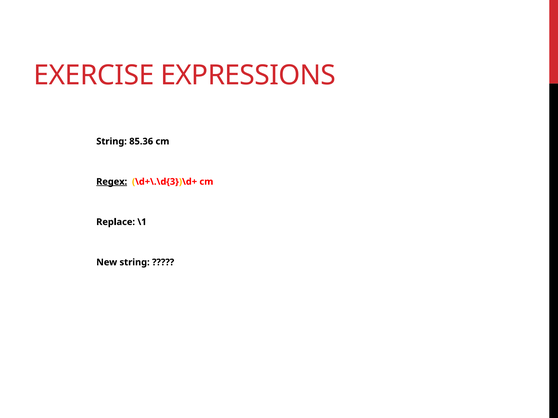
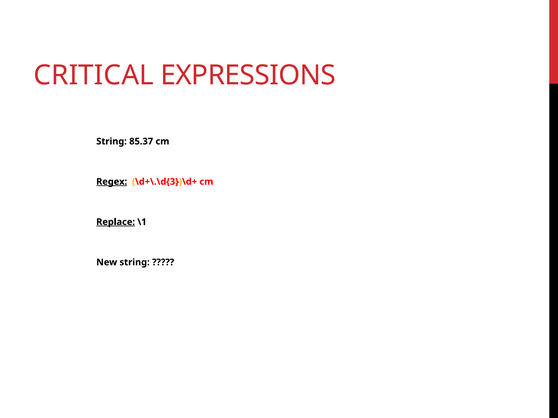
EXERCISE: EXERCISE -> CRITICAL (94, 75)
85.36: 85.36 -> 85.37 (141, 142)
Replace underline: none -> present (116, 222)
